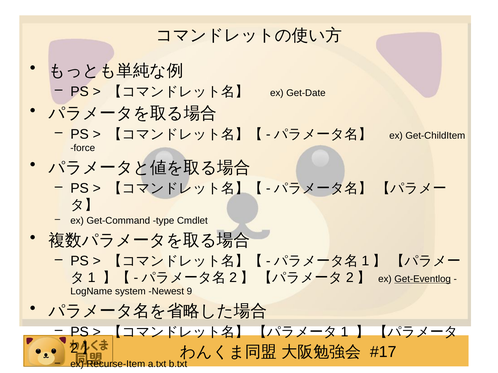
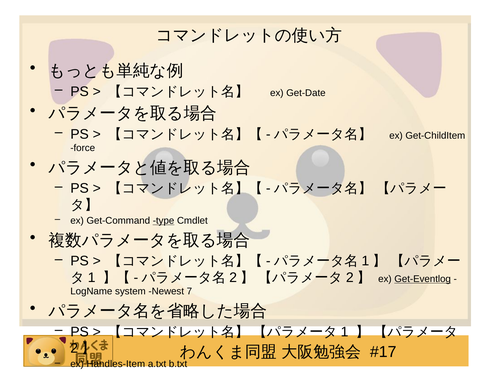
type underline: none -> present (164, 221)
9: 9 -> 7 (189, 292)
Recurse-Item: Recurse-Item -> Handles-Item (116, 365)
